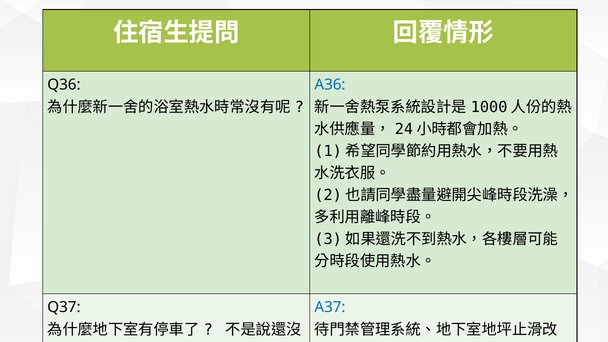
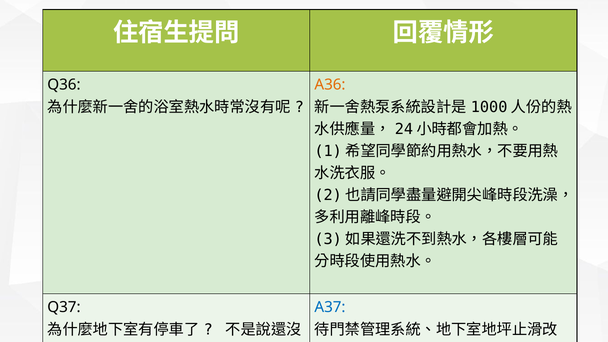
A36 colour: blue -> orange (330, 85)
